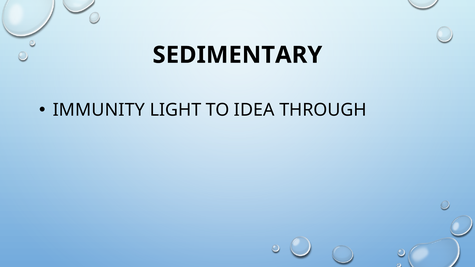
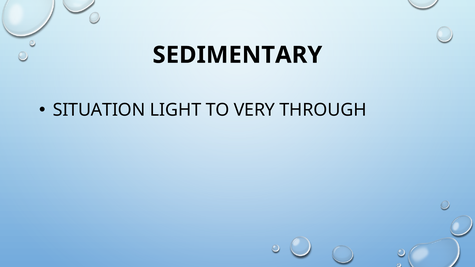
IMMUNITY: IMMUNITY -> SITUATION (99, 110)
IDEA: IDEA -> VERY (254, 110)
